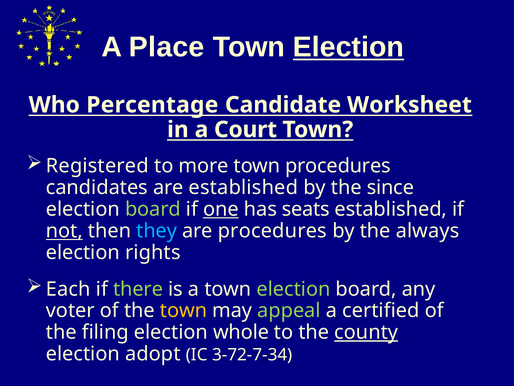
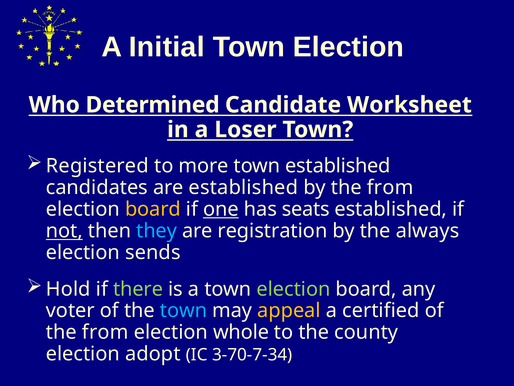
Place: Place -> Initial (167, 47)
Election underline: present -> none (348, 47)
Percentage: Percentage -> Determined (153, 105)
Court: Court -> Loser (245, 129)
town procedures: procedures -> established (338, 166)
by the since: since -> from (390, 187)
board colour: light green -> yellow (153, 209)
are procedures: procedures -> registration (272, 231)
rights: rights -> sends (153, 252)
Each: Each -> Hold (68, 289)
town colour: yellow -> light blue (184, 310)
appeal colour: light green -> yellow (289, 310)
filing: filing -> from (105, 332)
county underline: present -> none (366, 332)
3-72-7-34: 3-72-7-34 -> 3-70-7-34 (252, 354)
